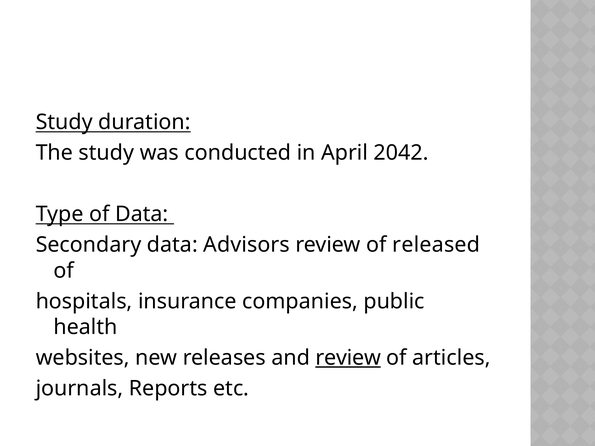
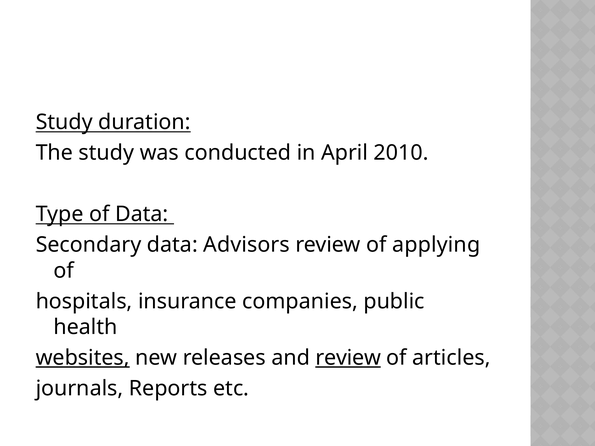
2042: 2042 -> 2010 (401, 153)
released: released -> applying (436, 245)
websites underline: none -> present (83, 358)
